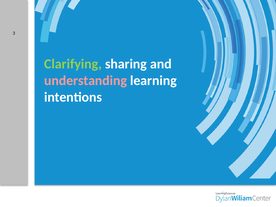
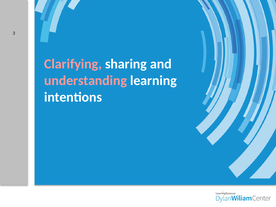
Clarifying colour: light green -> pink (73, 64)
